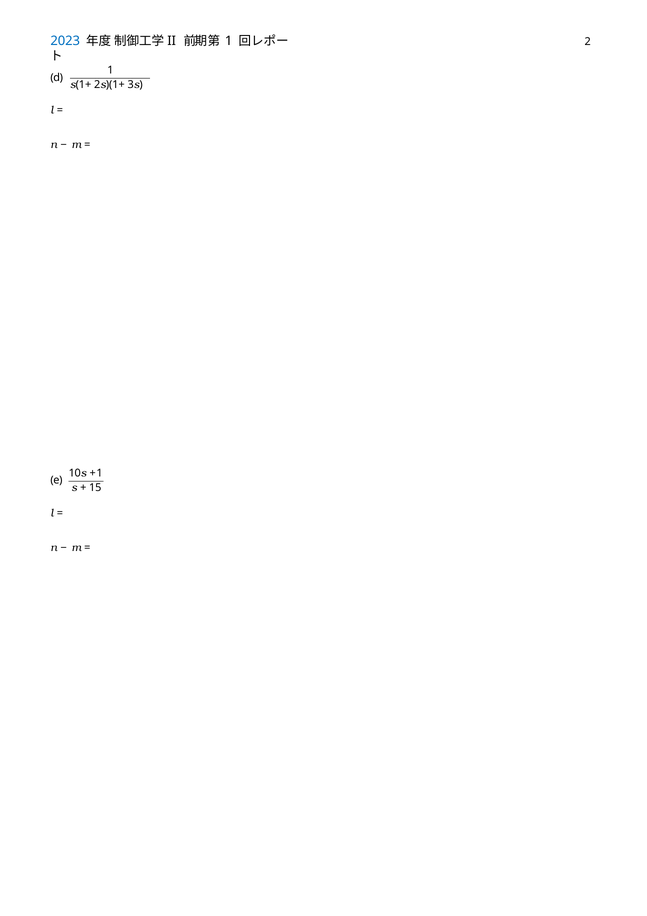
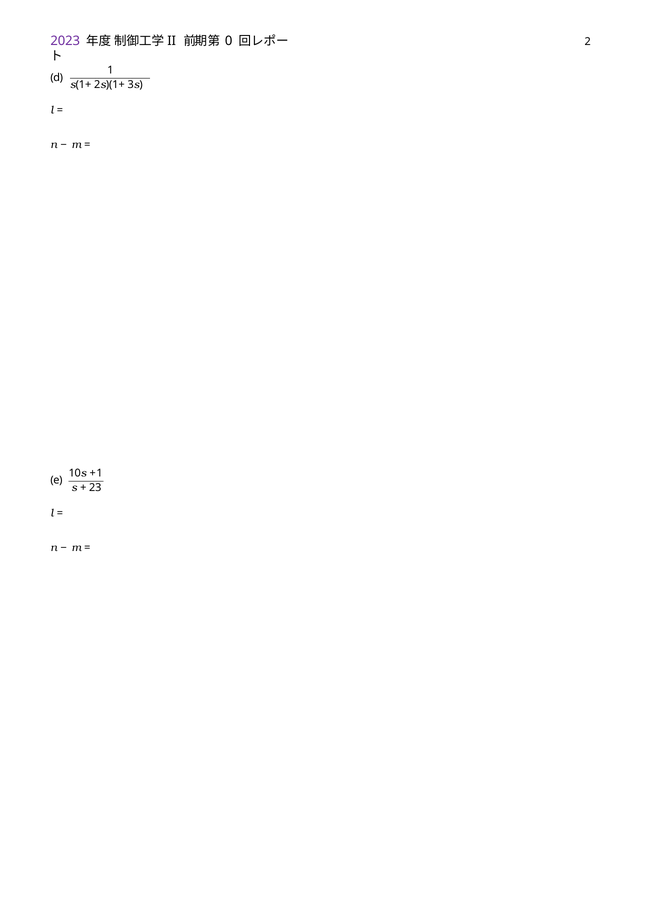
2023 colour: blue -> purple (65, 41)
1: 1 -> 0 (229, 41)
15: 15 -> 23 (95, 488)
